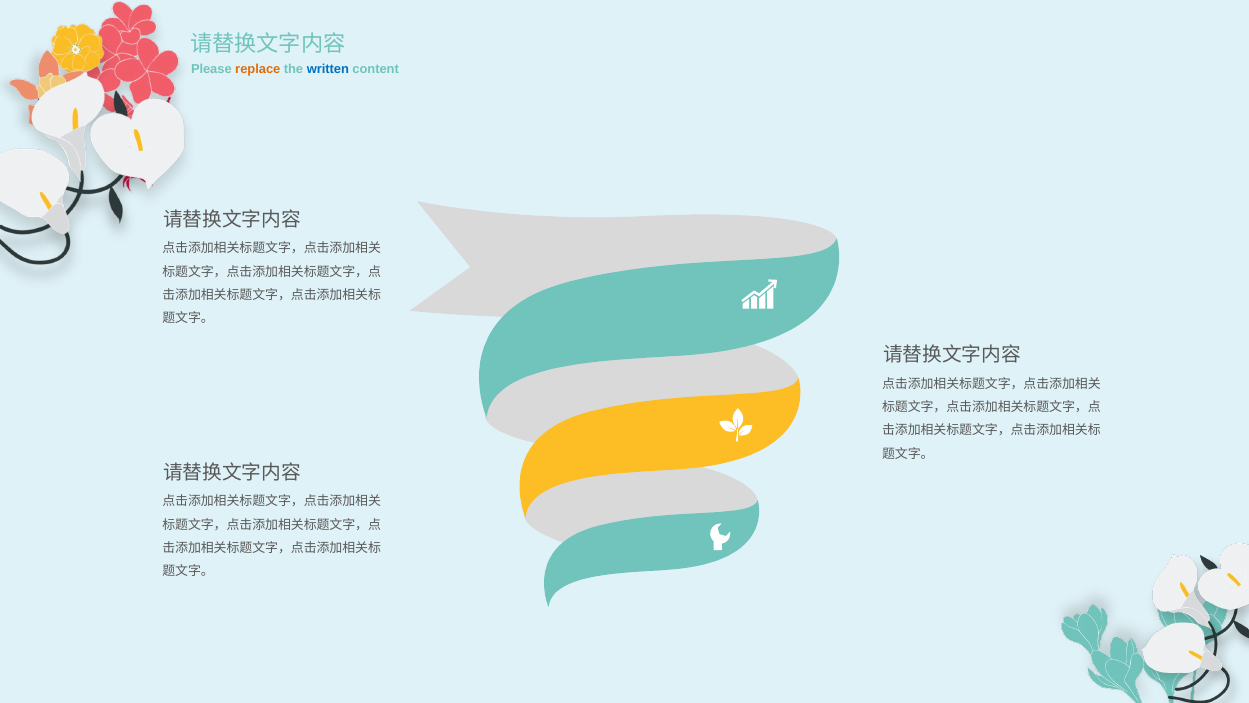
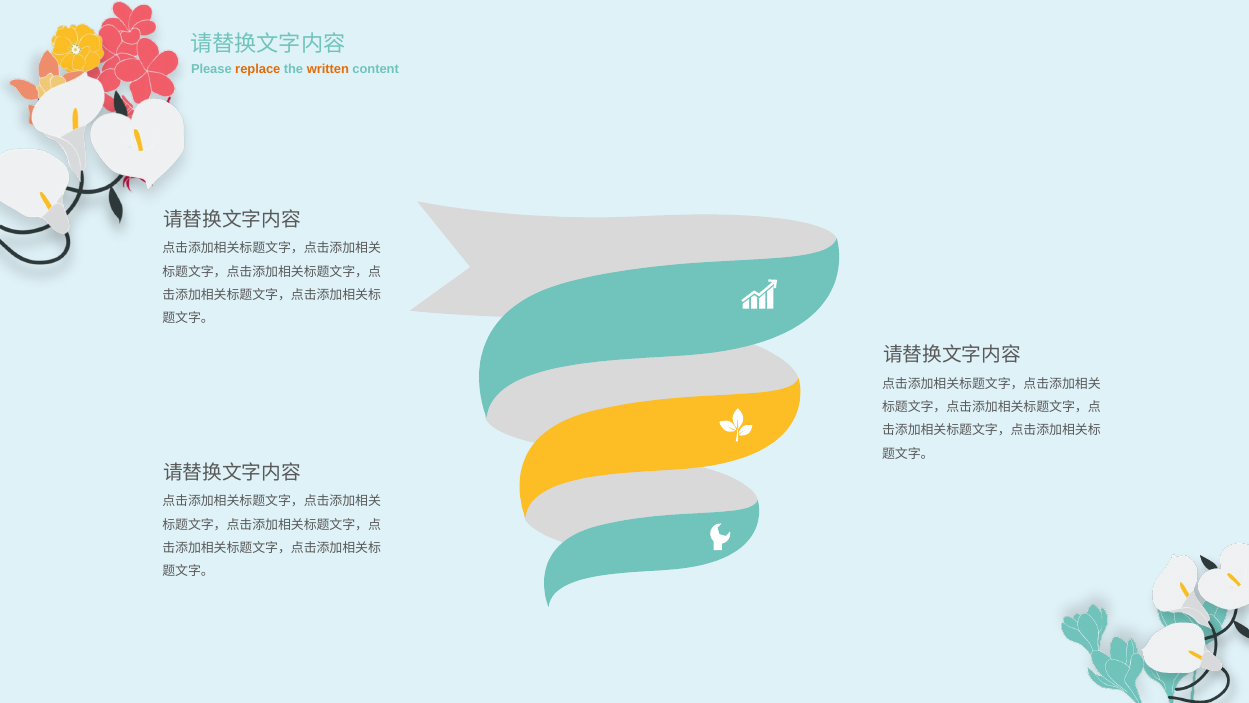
written colour: blue -> orange (328, 69)
